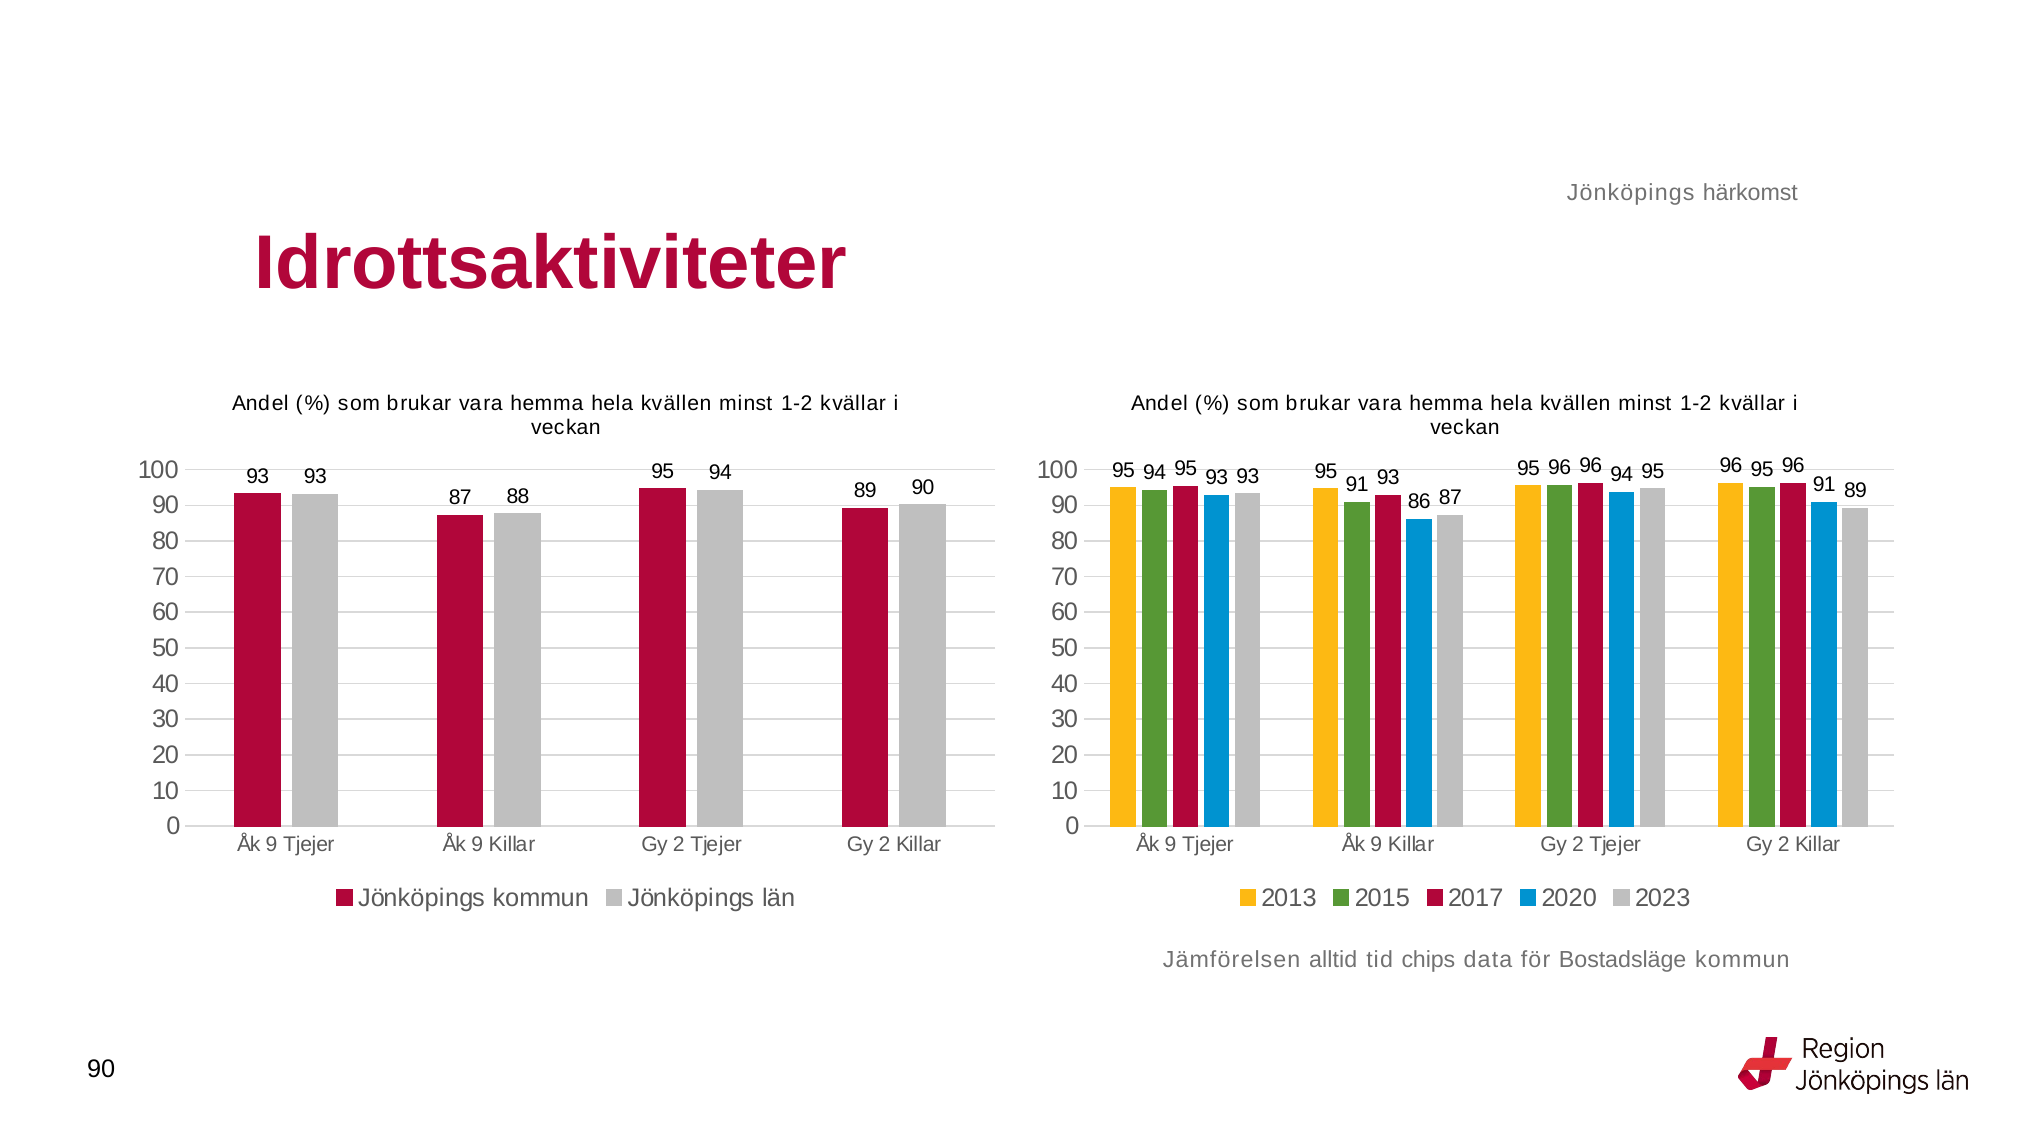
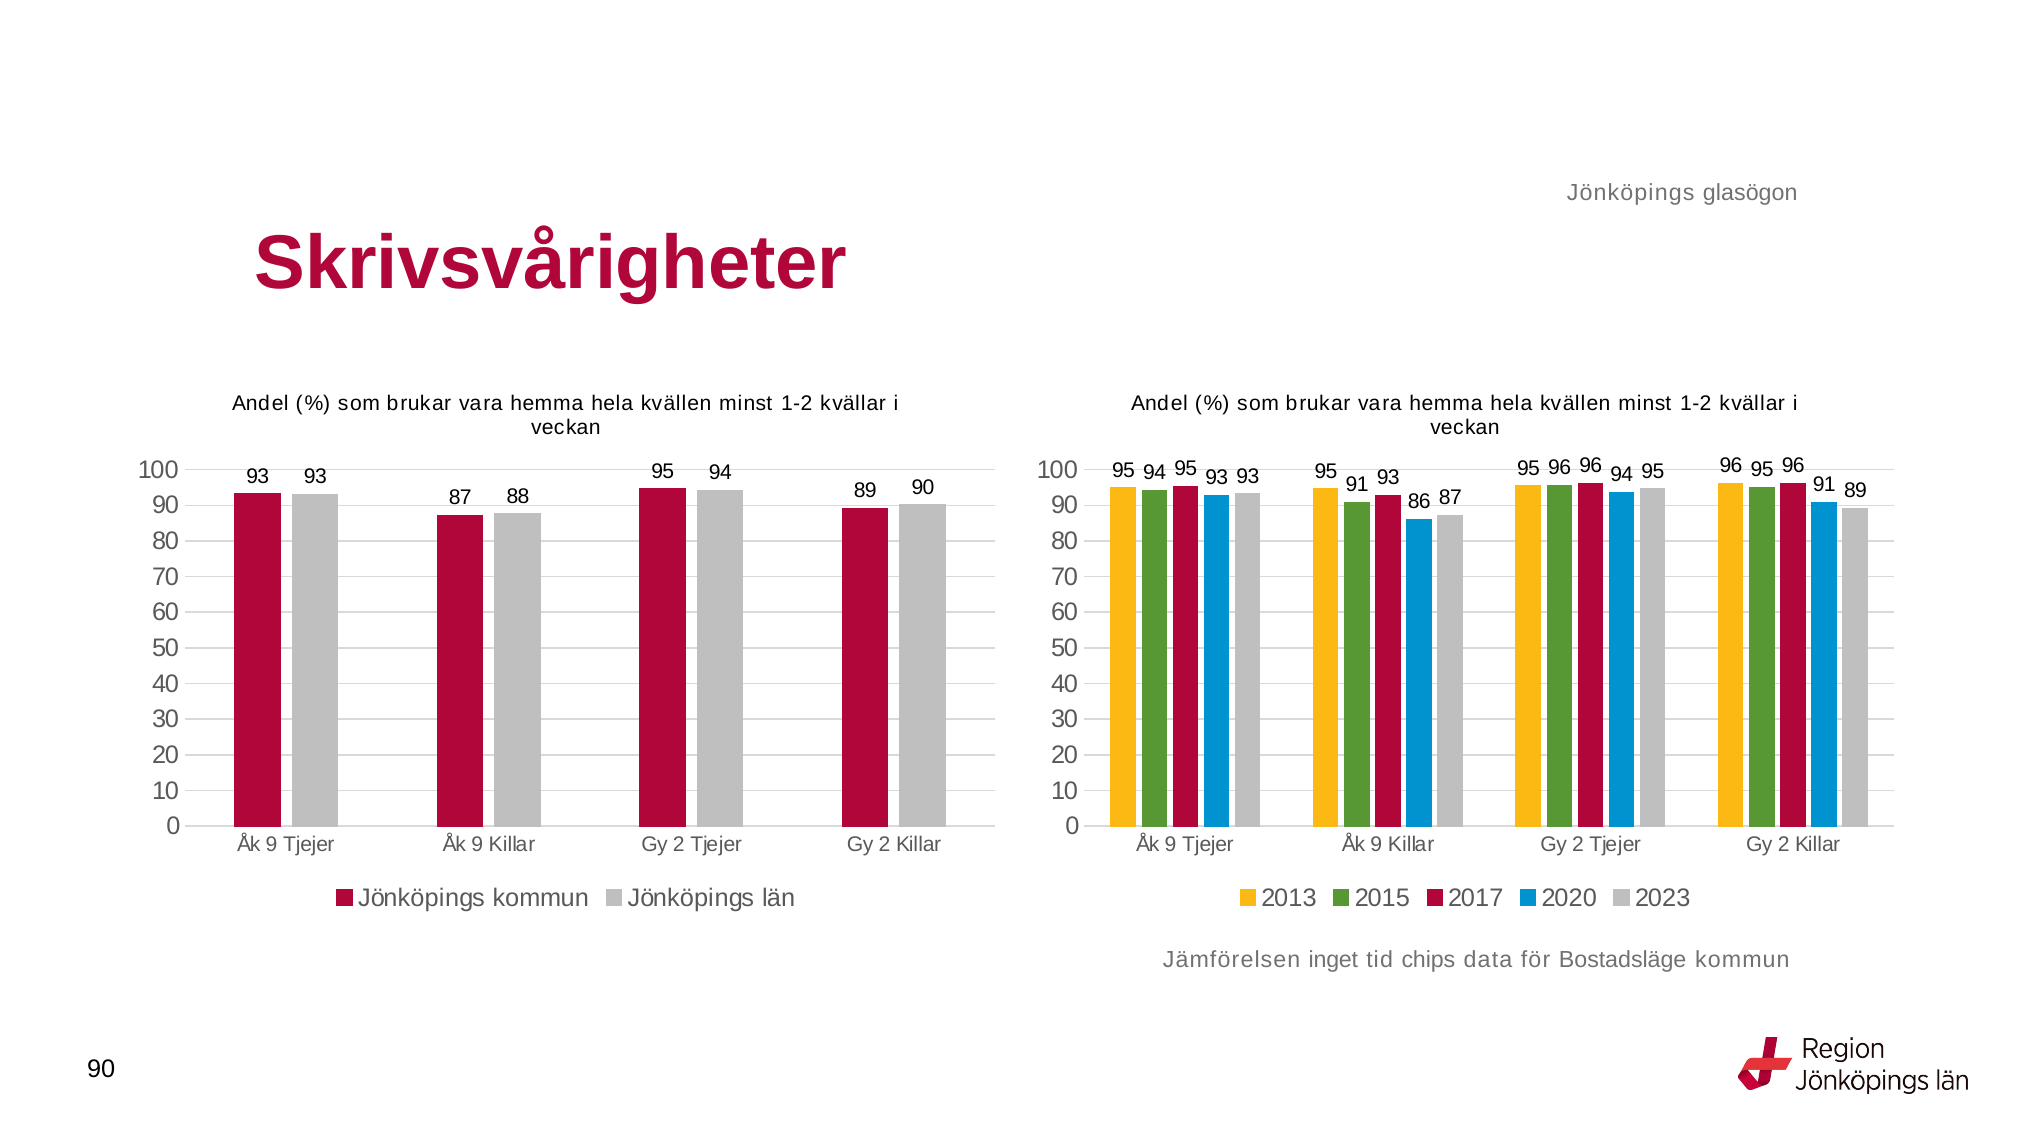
härkomst: härkomst -> glasögon (1750, 193)
Idrottsaktiviteter: Idrottsaktiviteter -> Skrivsvårigheter (551, 263)
alltid: alltid -> inget (1333, 960)
